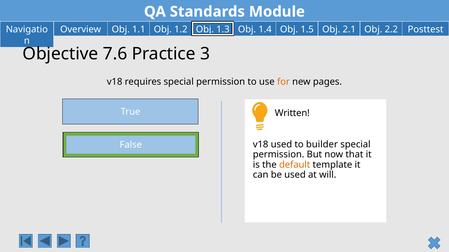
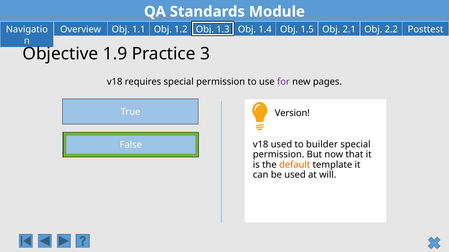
7.6: 7.6 -> 1.9 (115, 54)
for colour: orange -> purple (283, 82)
Written: Written -> Version (292, 113)
